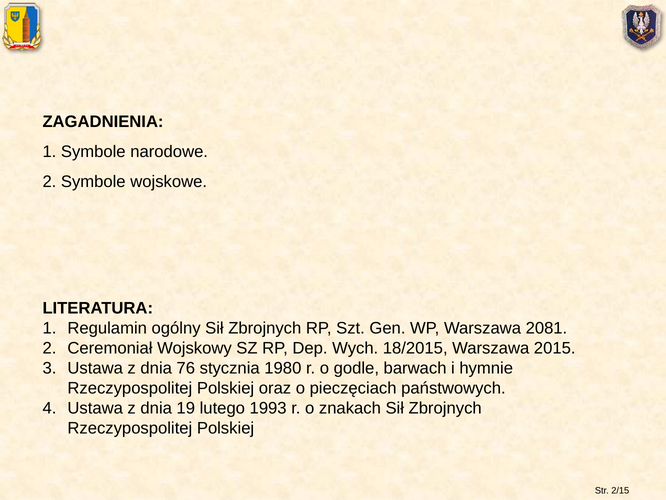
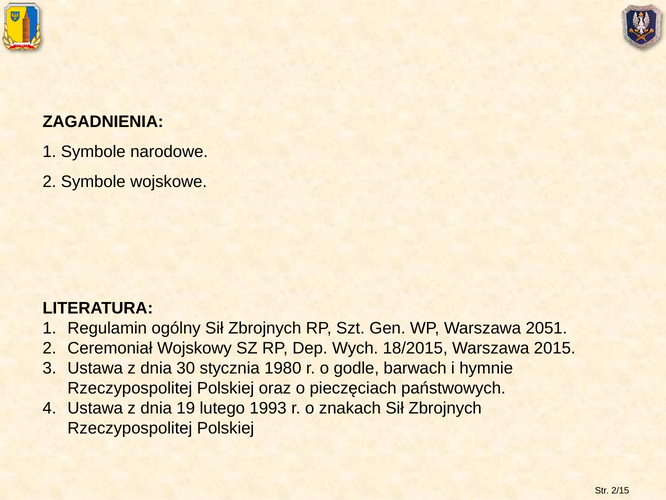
2081: 2081 -> 2051 (546, 328)
76: 76 -> 30 (186, 368)
